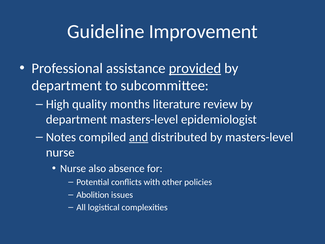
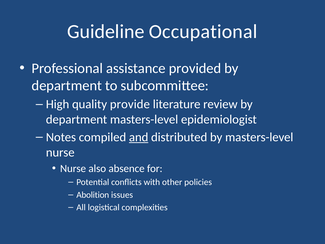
Improvement: Improvement -> Occupational (203, 31)
provided underline: present -> none (195, 68)
months: months -> provide (130, 104)
